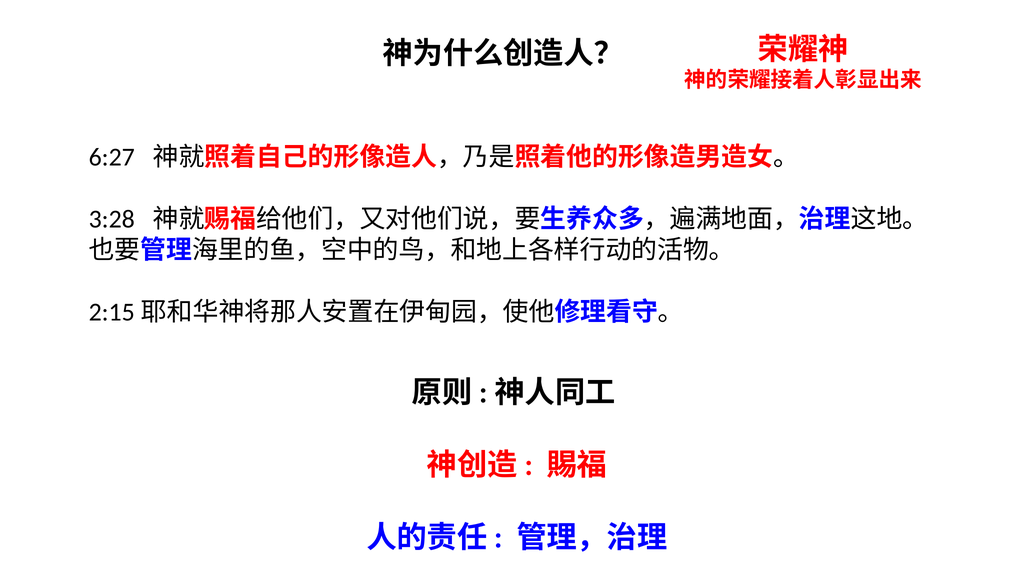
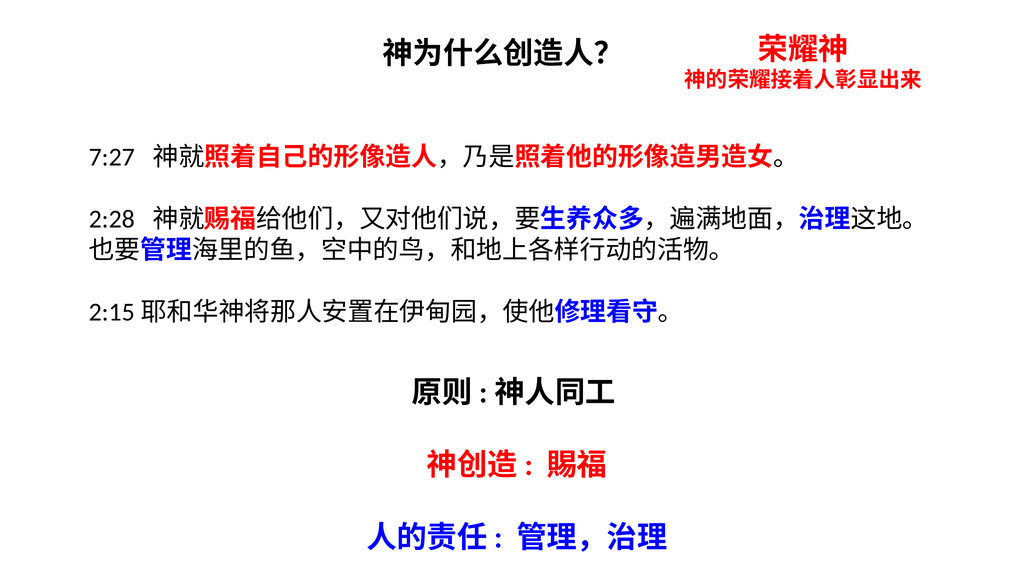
6:27: 6:27 -> 7:27 (112, 157)
3:28: 3:28 -> 2:28 (112, 219)
